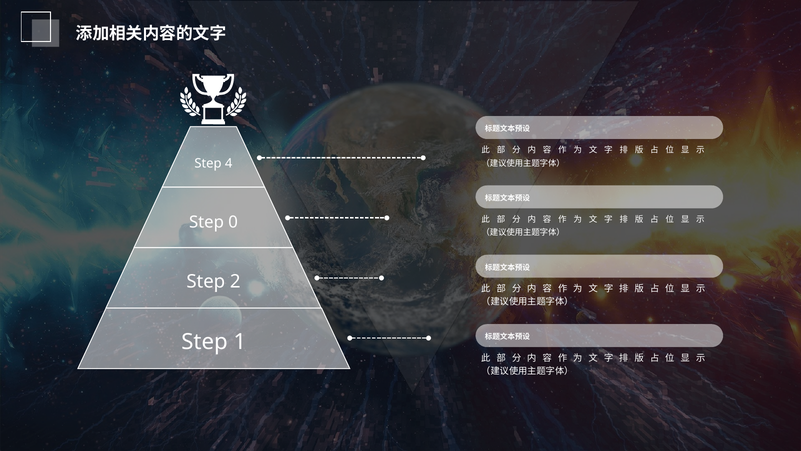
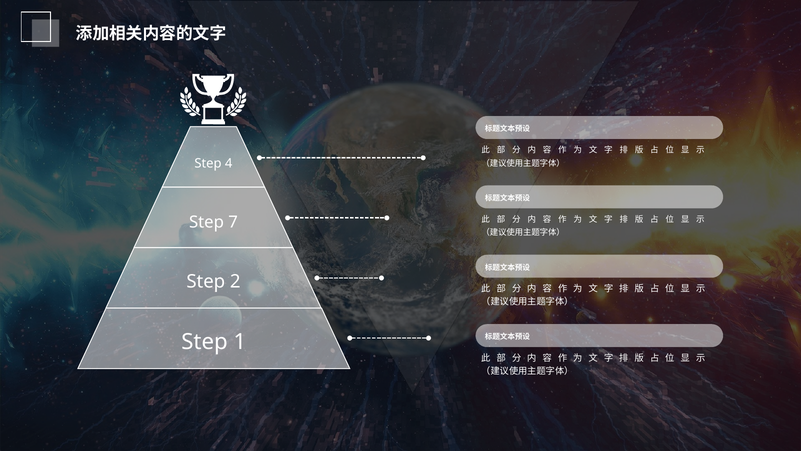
0: 0 -> 7 (233, 222)
